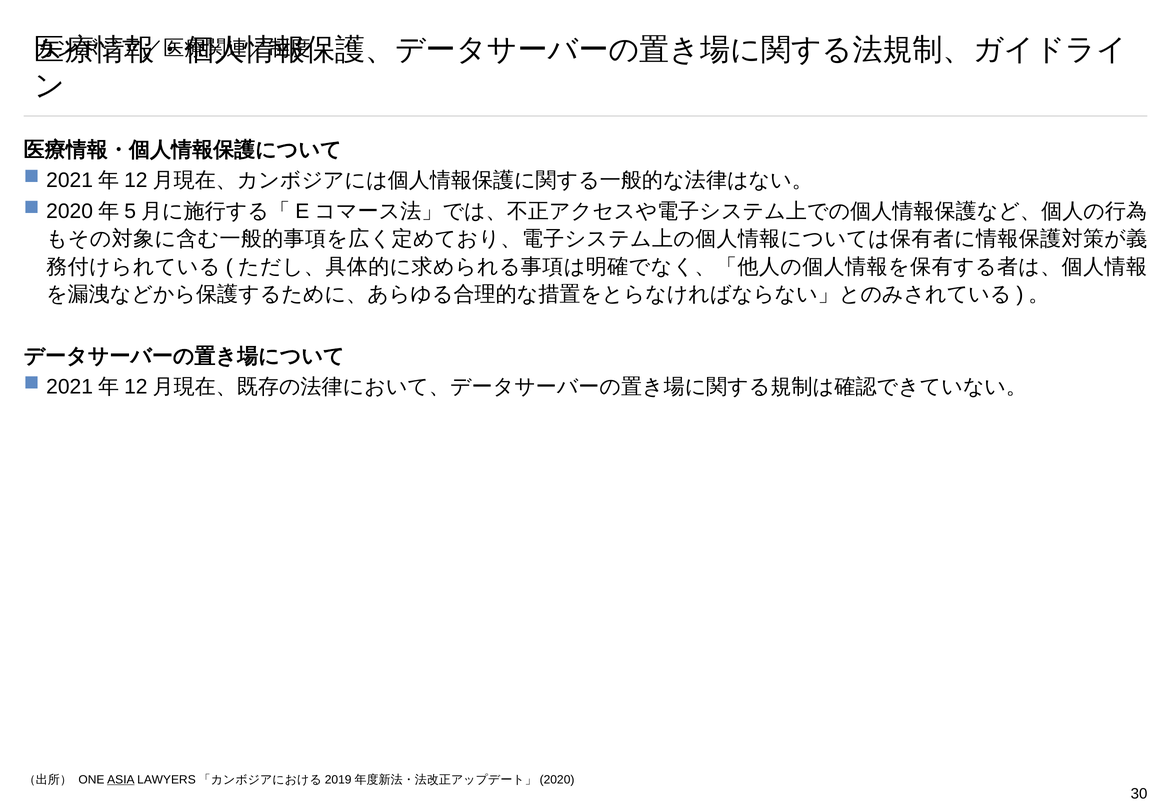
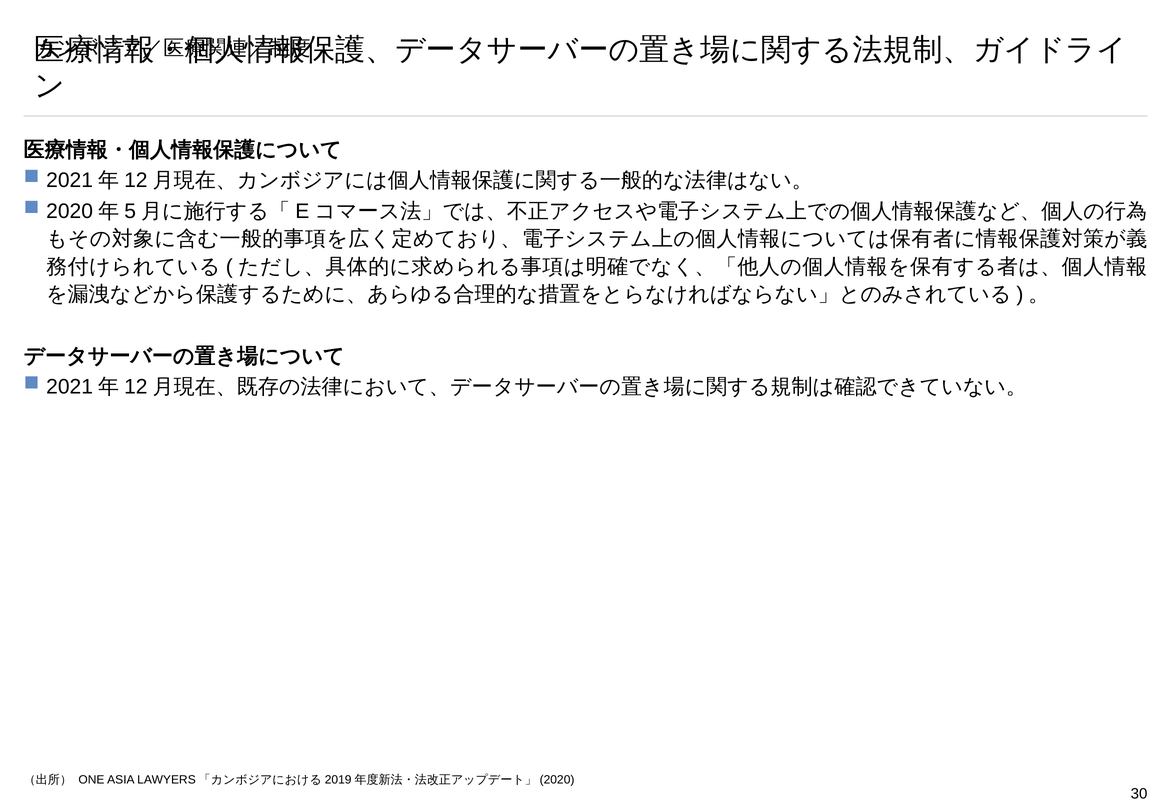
ASIA underline: present -> none (121, 779)
